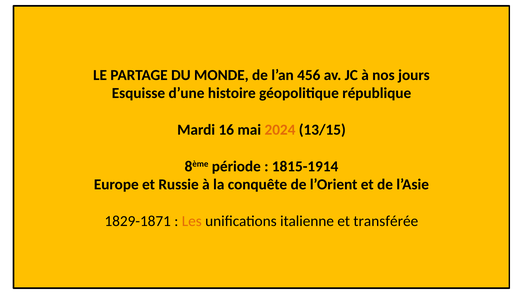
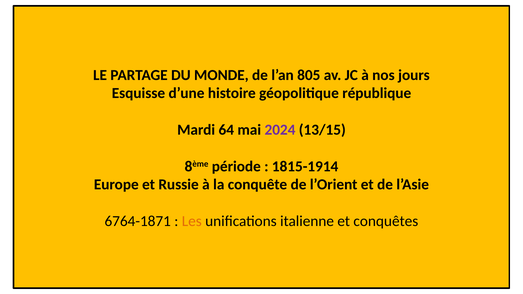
456: 456 -> 805 (309, 75)
16: 16 -> 64 (226, 130)
2024 colour: orange -> purple (280, 130)
1829-1871: 1829-1871 -> 6764-1871 (138, 221)
transférée: transférée -> conquêtes (386, 221)
